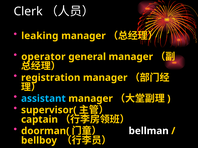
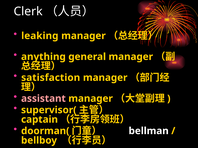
operator: operator -> anything (43, 57)
registration: registration -> satisfaction (51, 78)
assistant colour: light blue -> pink (43, 99)
